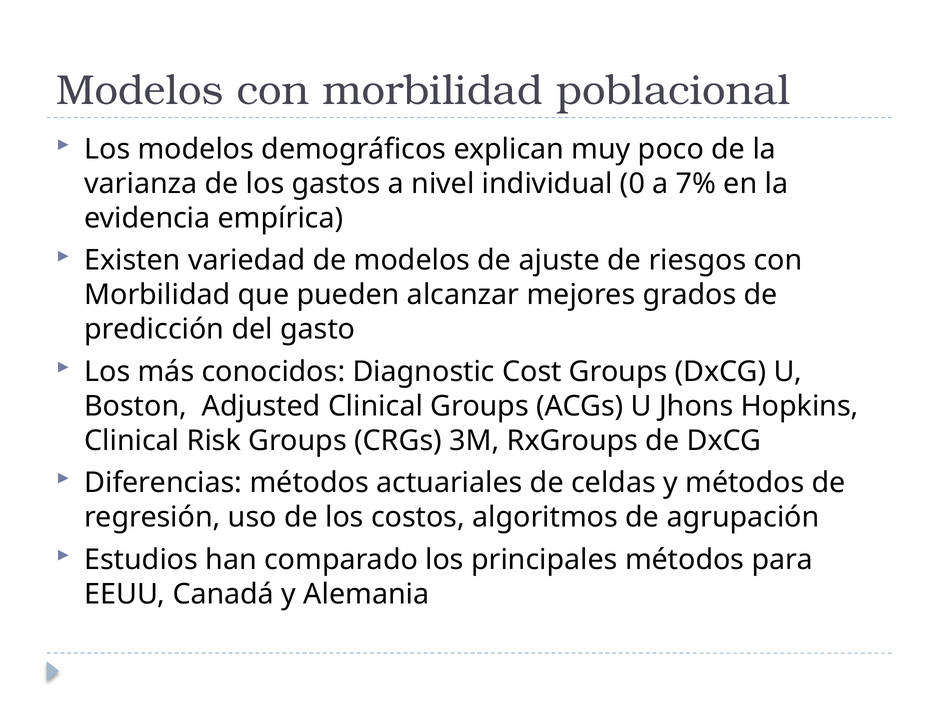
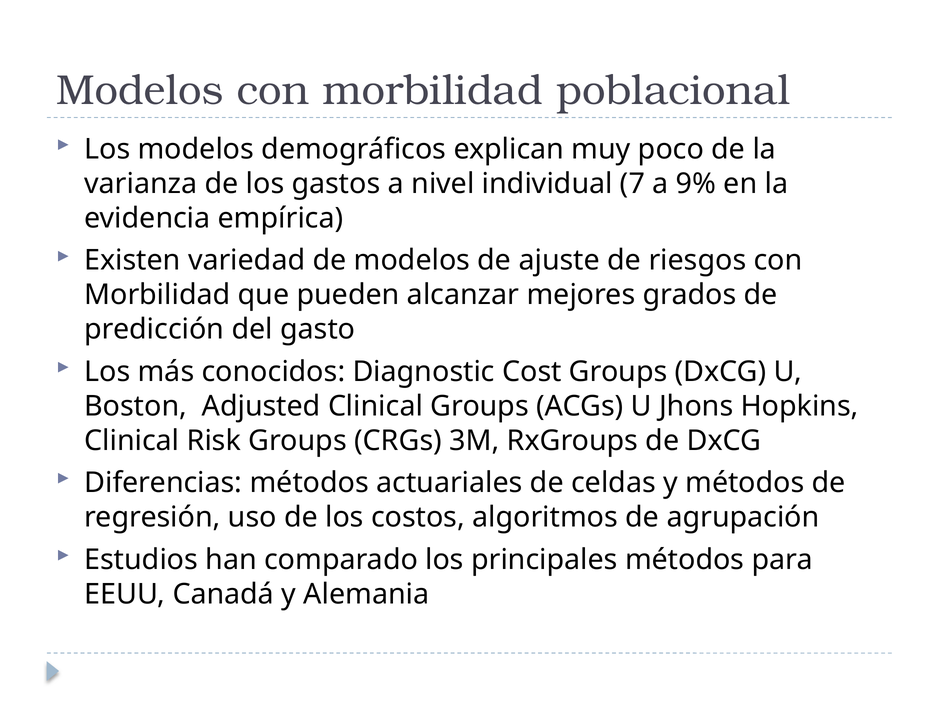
0: 0 -> 7 (632, 183)
7%: 7% -> 9% (696, 183)
